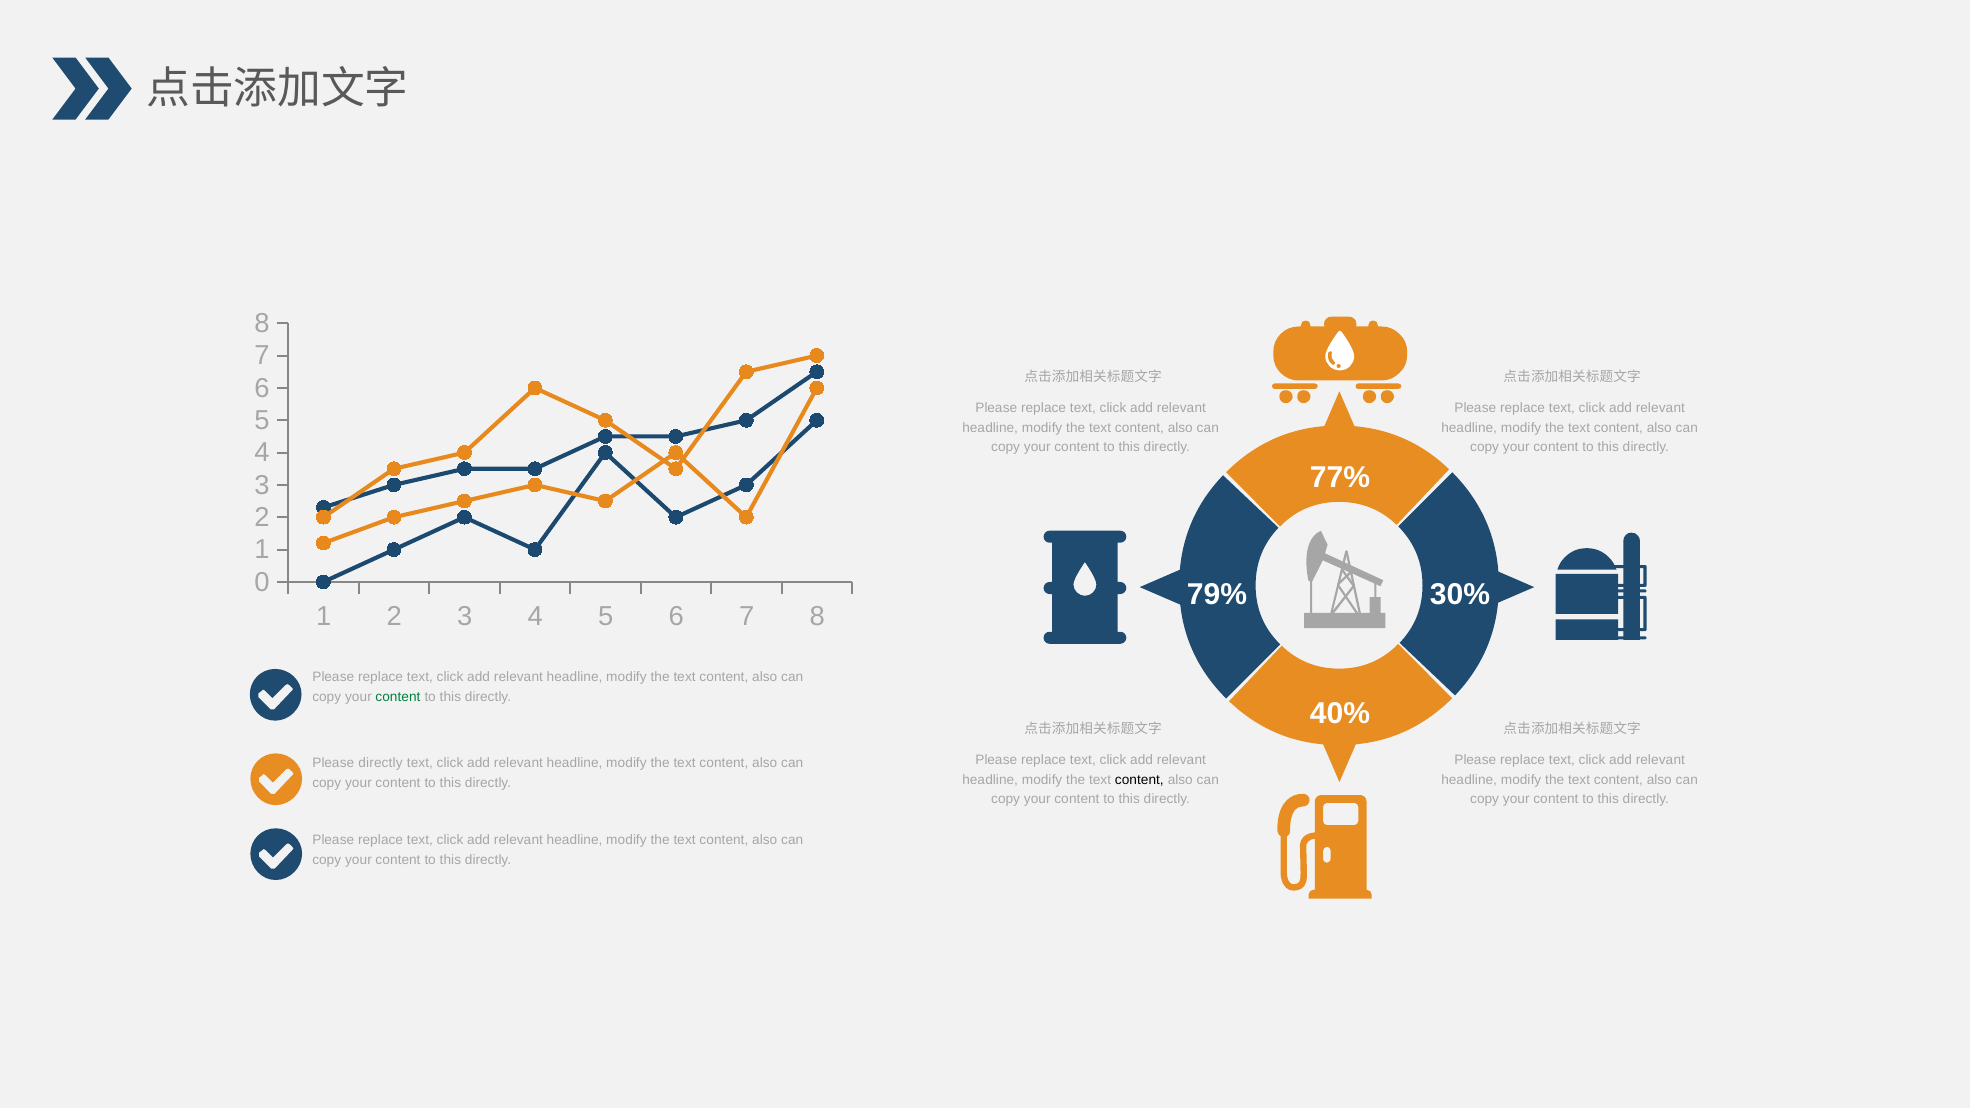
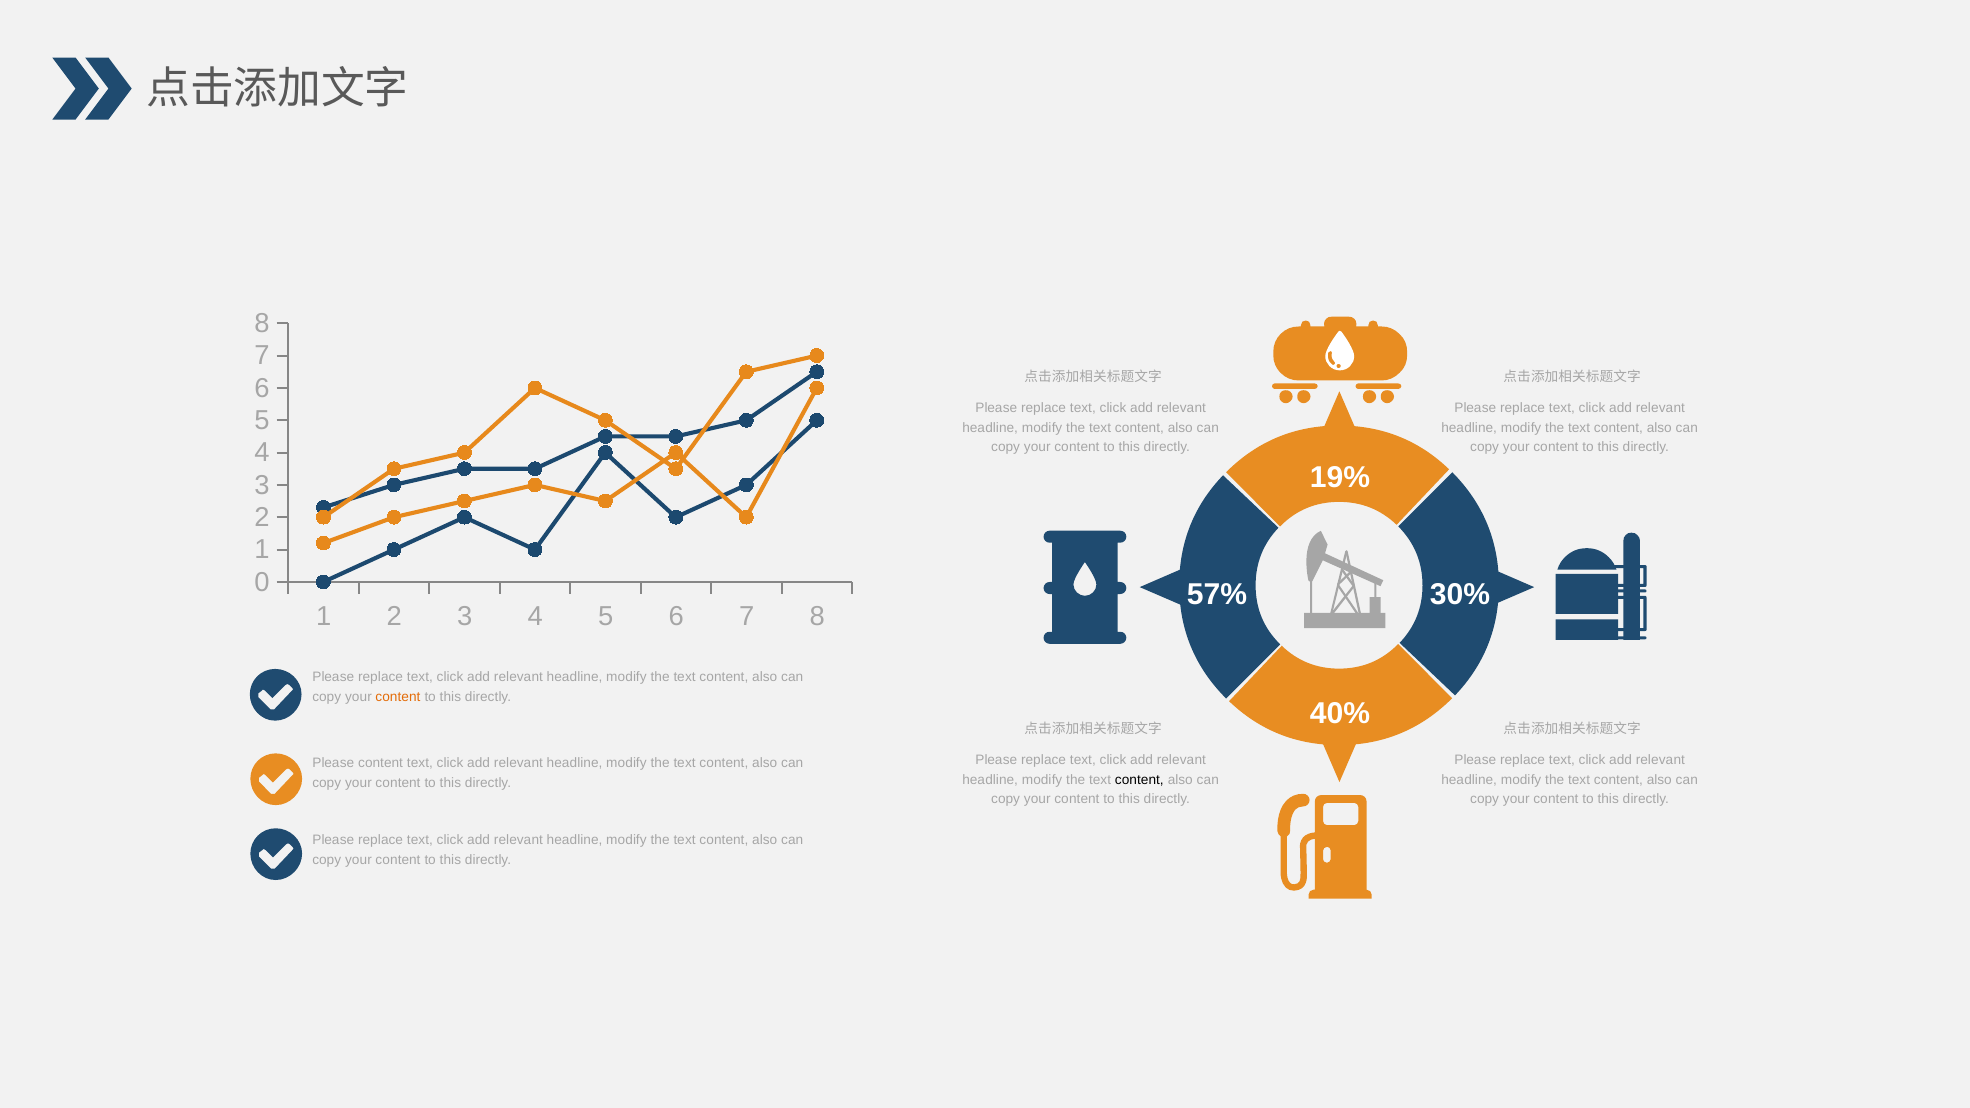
77%: 77% -> 19% (1340, 477)
79%: 79% -> 57% (1217, 595)
content colour: green -> orange (398, 697)
Please directly: directly -> content (381, 764)
